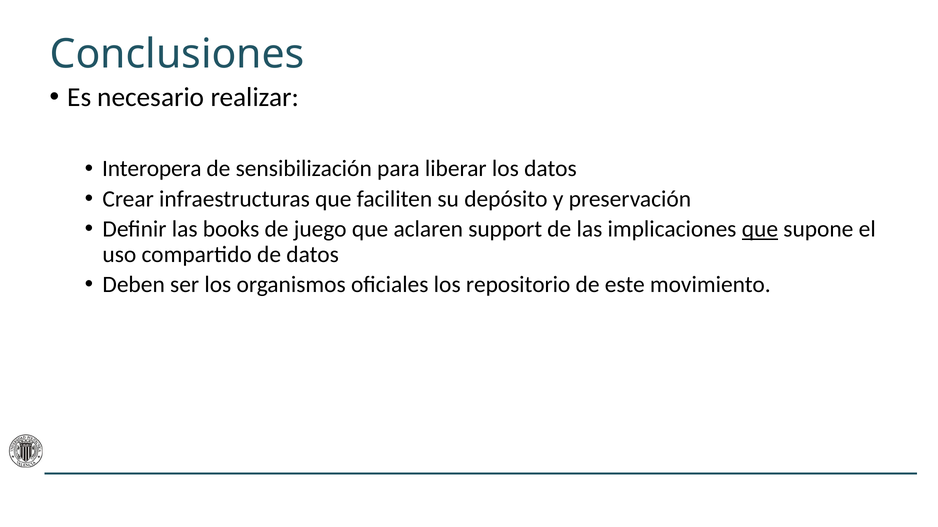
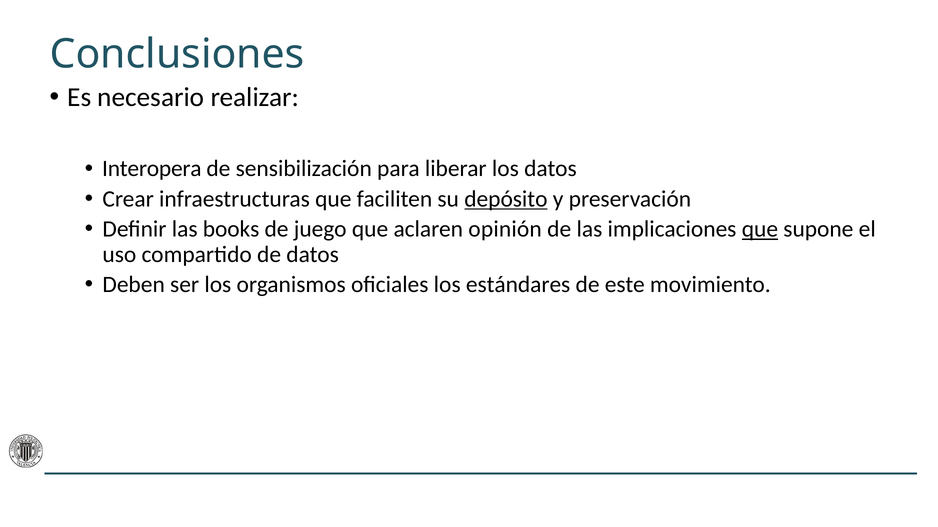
depósito underline: none -> present (506, 199)
support: support -> opinión (505, 229)
repositorio: repositorio -> estándares (518, 285)
